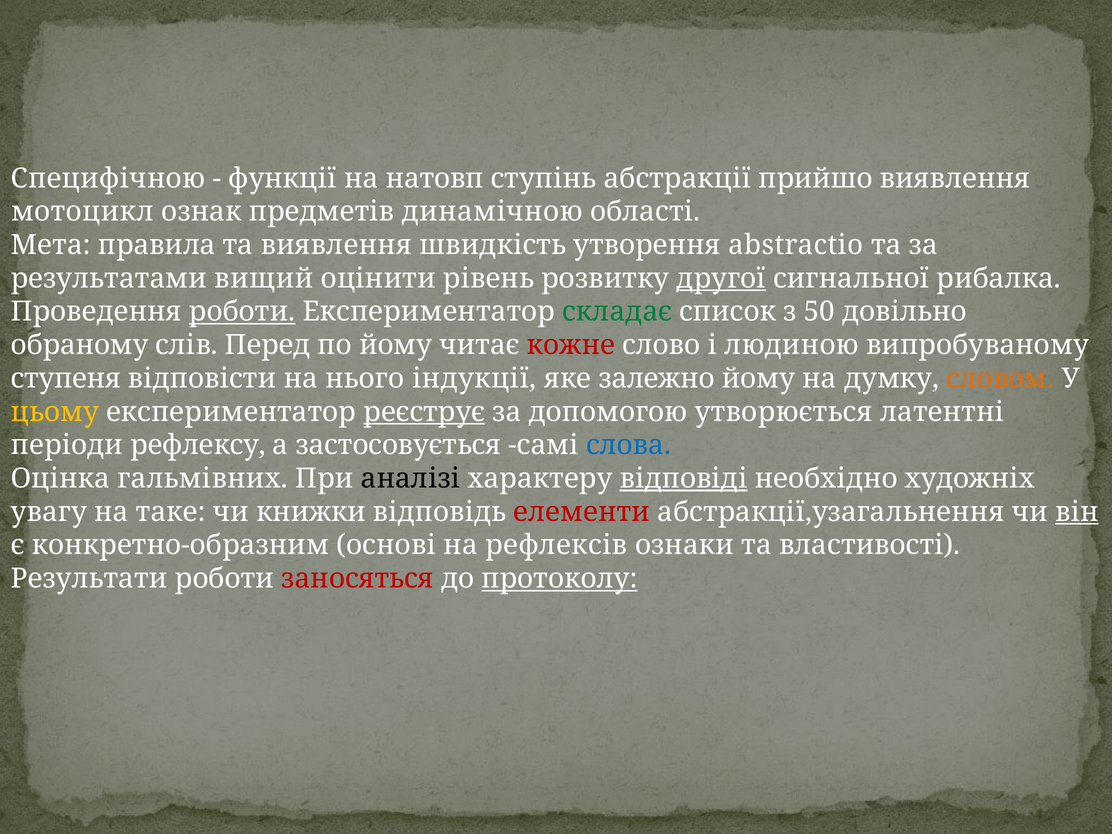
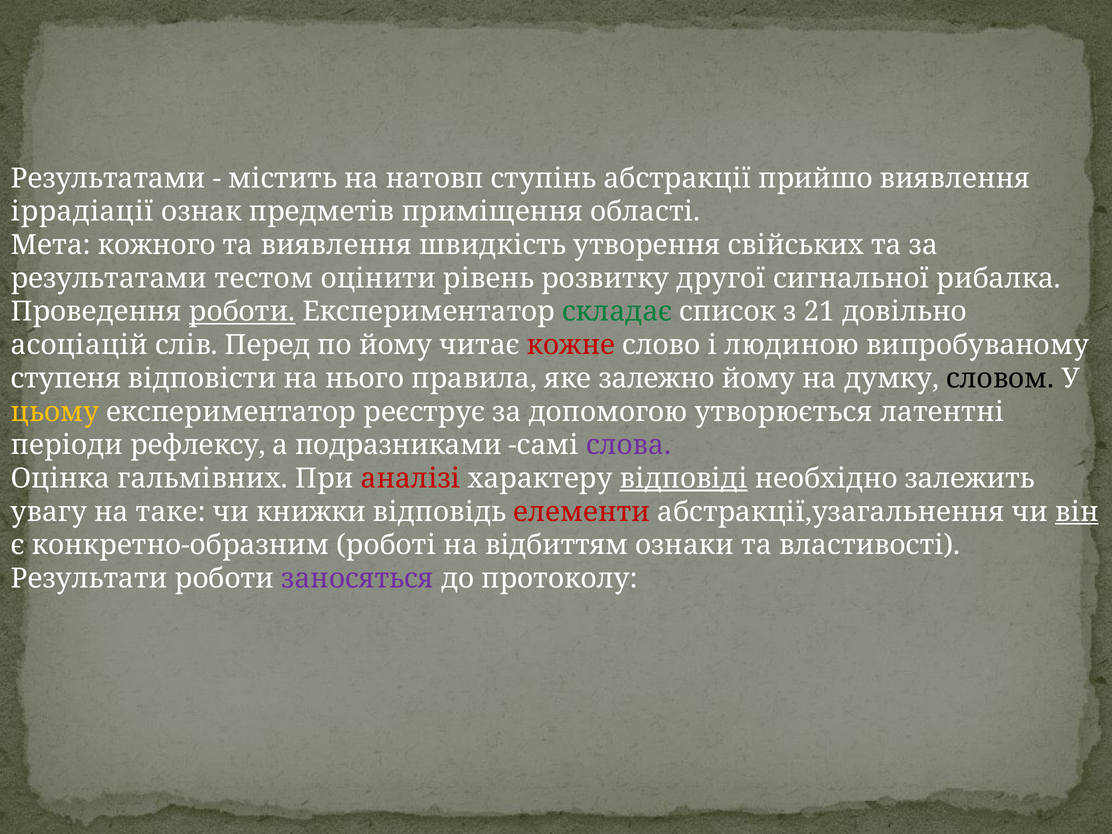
Специфічною: Специфічною -> Результатами (108, 178)
функції: функції -> містить (283, 178)
мотоцикл: мотоцикл -> іррадіації (82, 212)
динамічною: динамічною -> приміщення (492, 212)
правила: правила -> кожного (157, 245)
abstractio: abstractio -> свійських (796, 245)
вищий: вищий -> тестом (264, 278)
другої underline: present -> none (721, 278)
50: 50 -> 21 (819, 312)
обраному: обраному -> асоціацій (79, 345)
індукції: індукції -> правила (474, 378)
словом colour: orange -> black (1000, 378)
реєструє underline: present -> none (424, 412)
застосовується: застосовується -> подразниками (399, 445)
слова colour: blue -> purple (629, 445)
аналізі colour: black -> red (411, 479)
художніх: художніх -> залежить (970, 479)
основі: основі -> роботі (386, 545)
рефлексів: рефлексів -> відбиттям (557, 545)
заносяться colour: red -> purple (358, 579)
протоколу underline: present -> none (559, 579)
